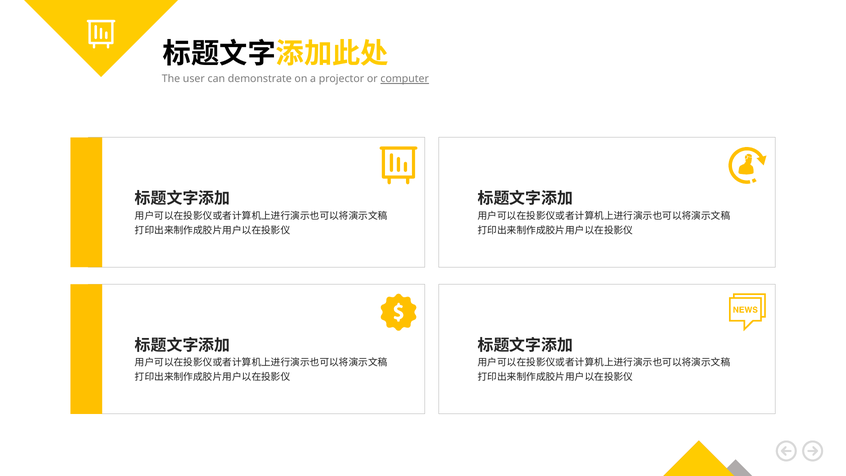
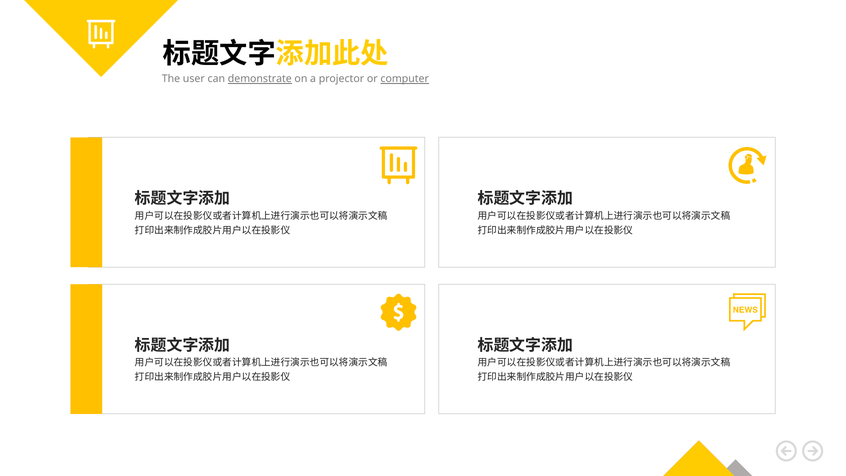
demonstrate underline: none -> present (260, 79)
